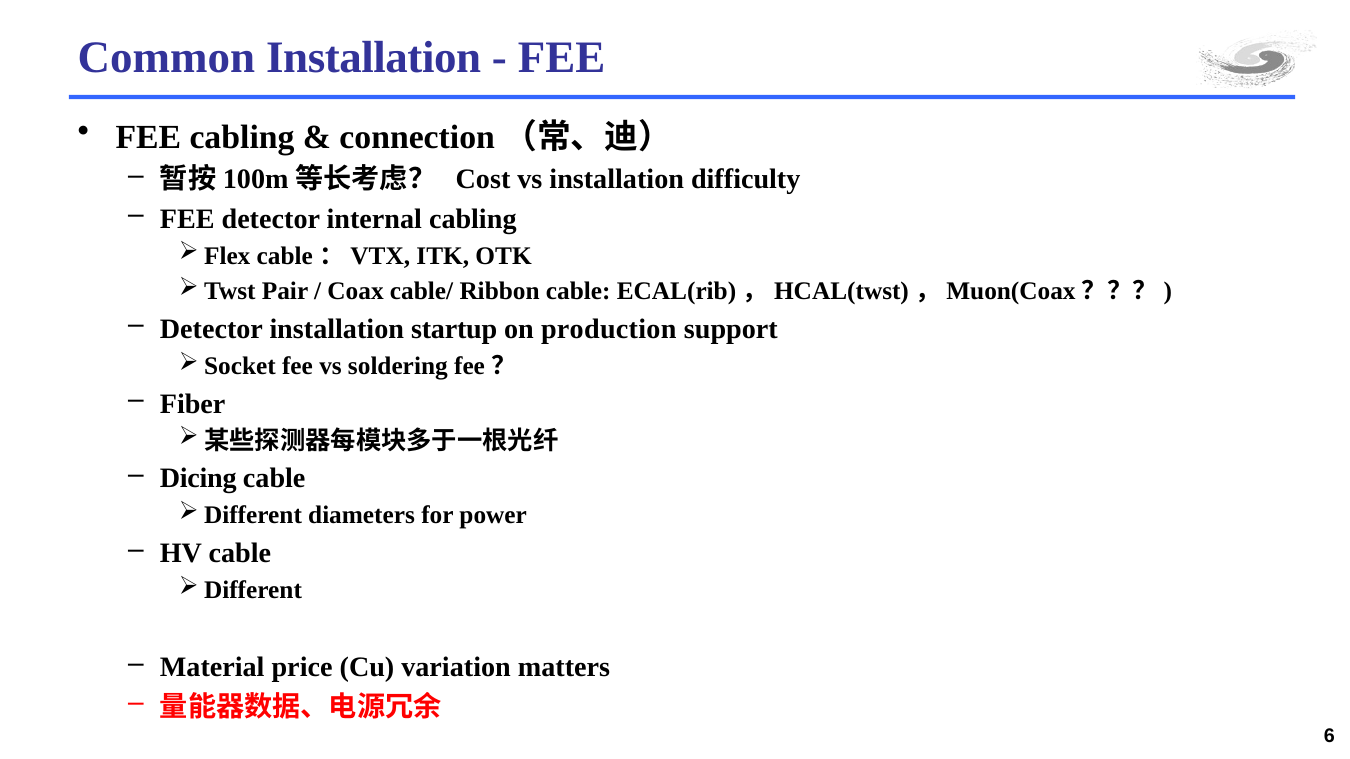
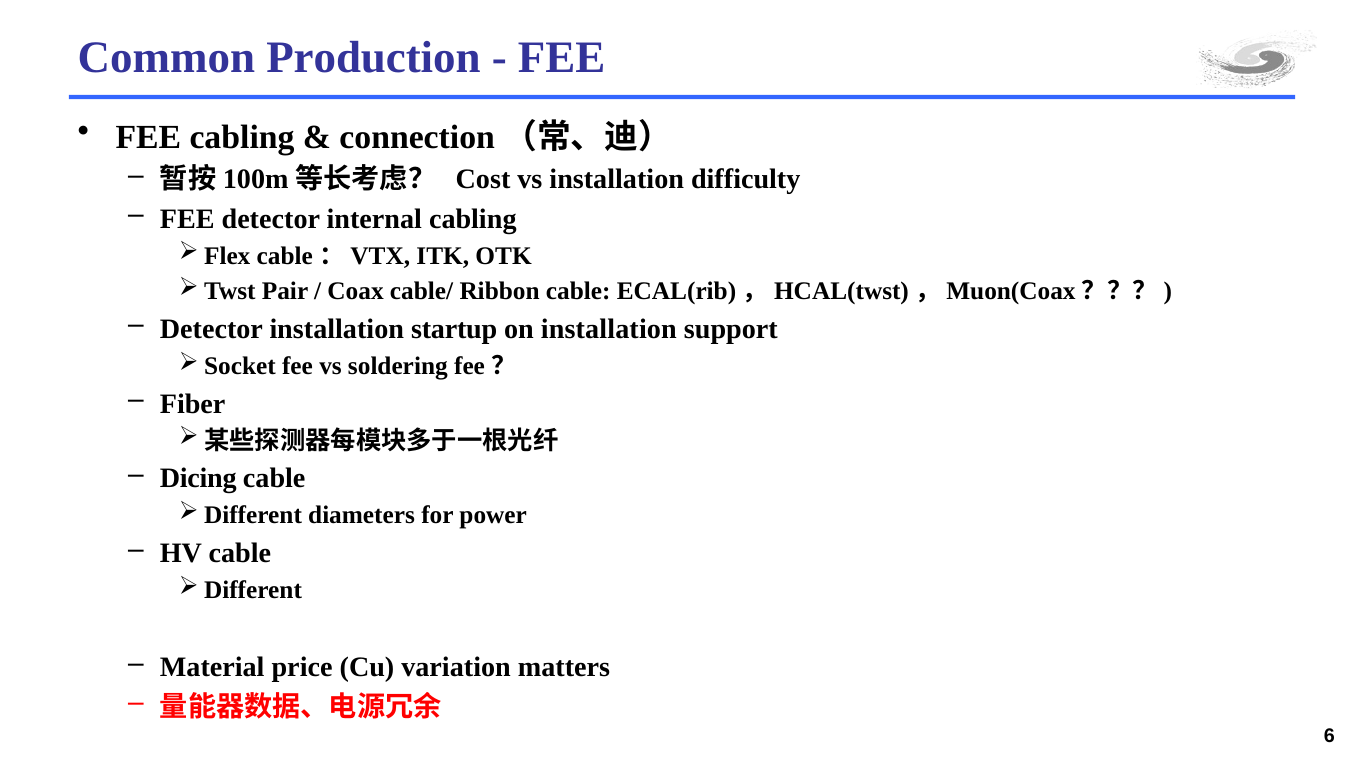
Common Installation: Installation -> Production (373, 58)
on production: production -> installation (609, 329)
